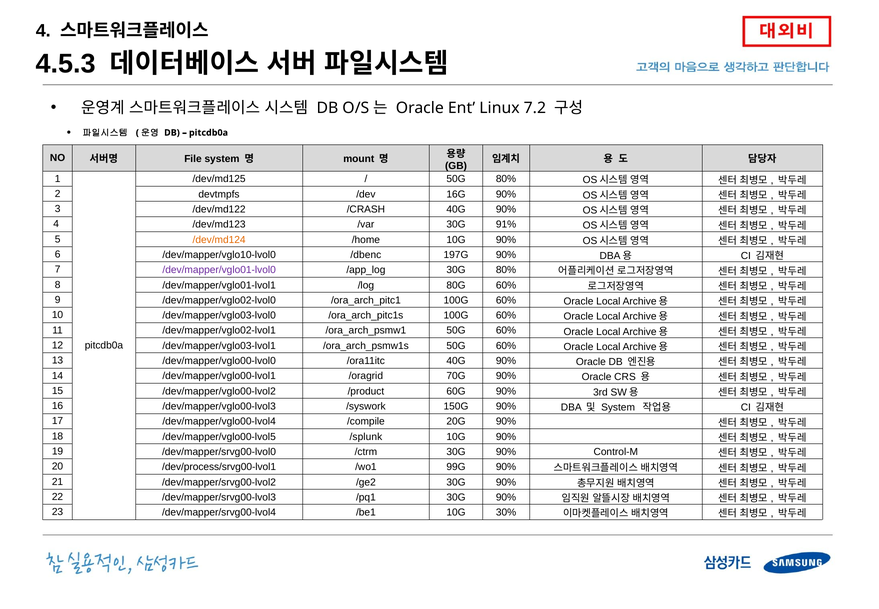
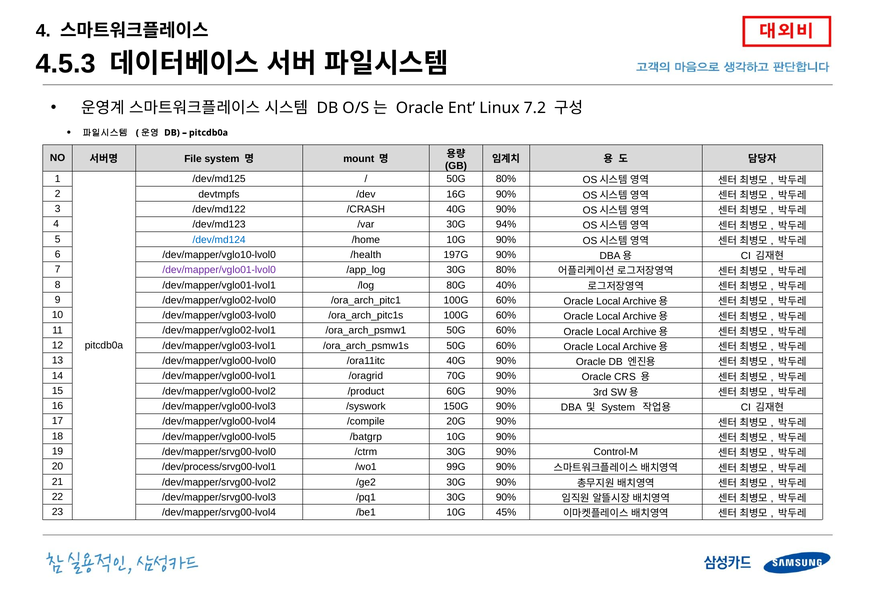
91%: 91% -> 94% (506, 224)
/dev/md124 colour: orange -> blue (219, 240)
/dbenc: /dbenc -> /health (366, 255)
80G 60%: 60% -> 40% (506, 285)
/splunk: /splunk -> /batgrp (366, 436)
30%: 30% -> 45% (506, 512)
